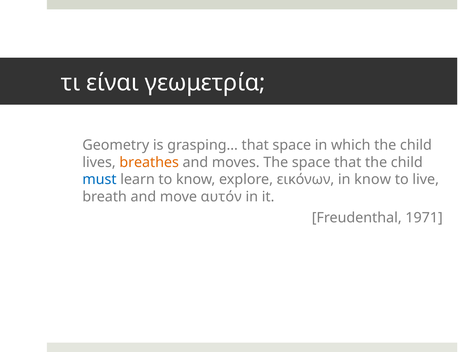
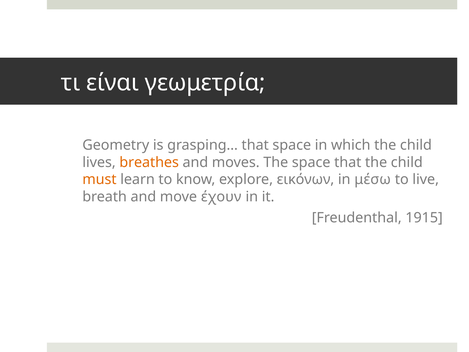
must colour: blue -> orange (99, 179)
in know: know -> μέσω (373, 179)
αυτόν: αυτόν -> έχουν (221, 197)
1971: 1971 -> 1915 (424, 218)
